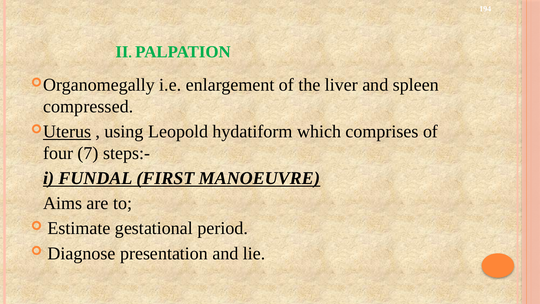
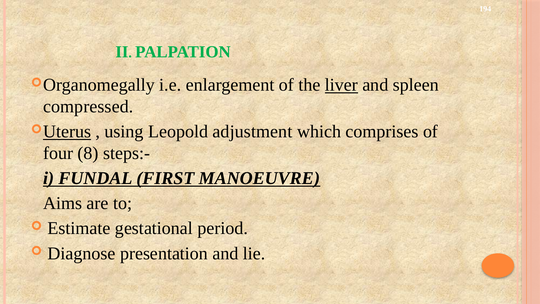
liver underline: none -> present (341, 85)
hydatiform: hydatiform -> adjustment (252, 132)
7: 7 -> 8 (88, 153)
